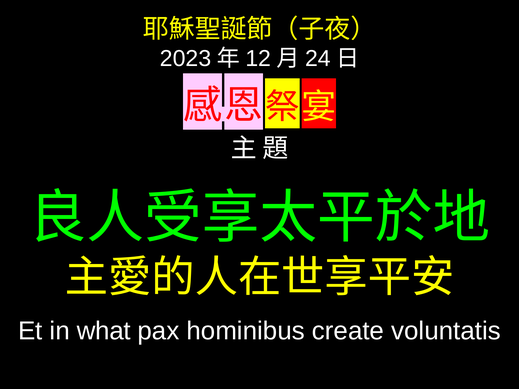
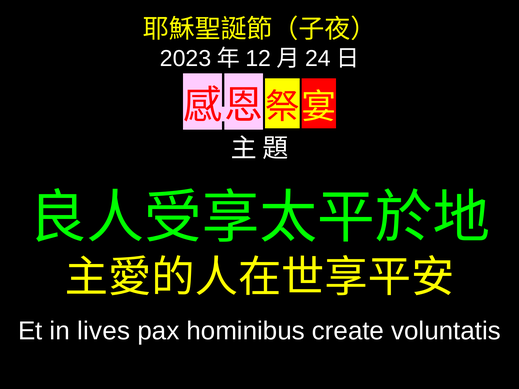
what: what -> lives (104, 331)
